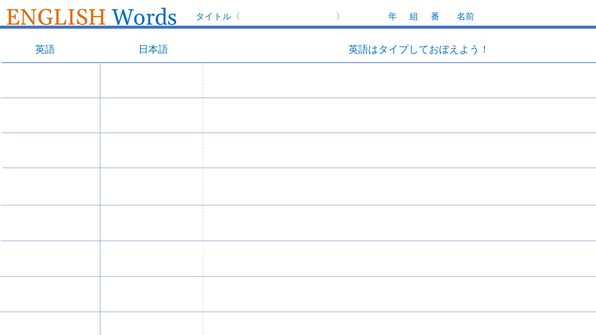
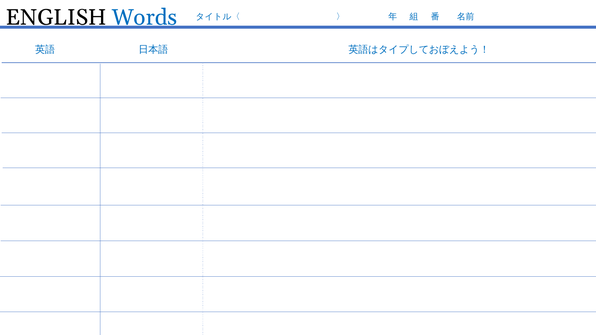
ENGLISH colour: orange -> black (56, 18)
